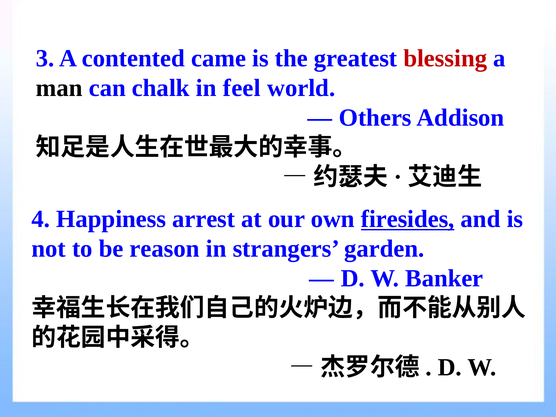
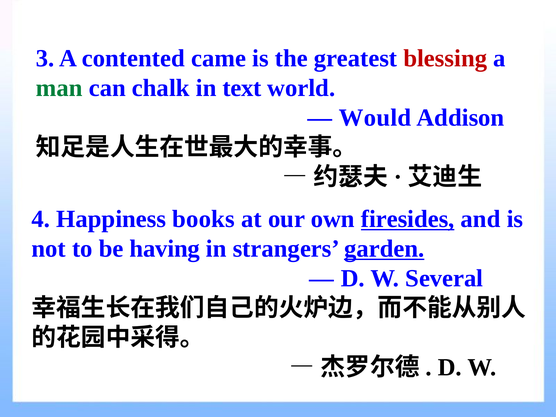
man colour: black -> green (59, 88)
feel: feel -> text (242, 88)
Others: Others -> Would (375, 118)
arrest: arrest -> books (204, 219)
reason: reason -> having (165, 249)
garden underline: none -> present (384, 249)
Banker: Banker -> Several (444, 278)
